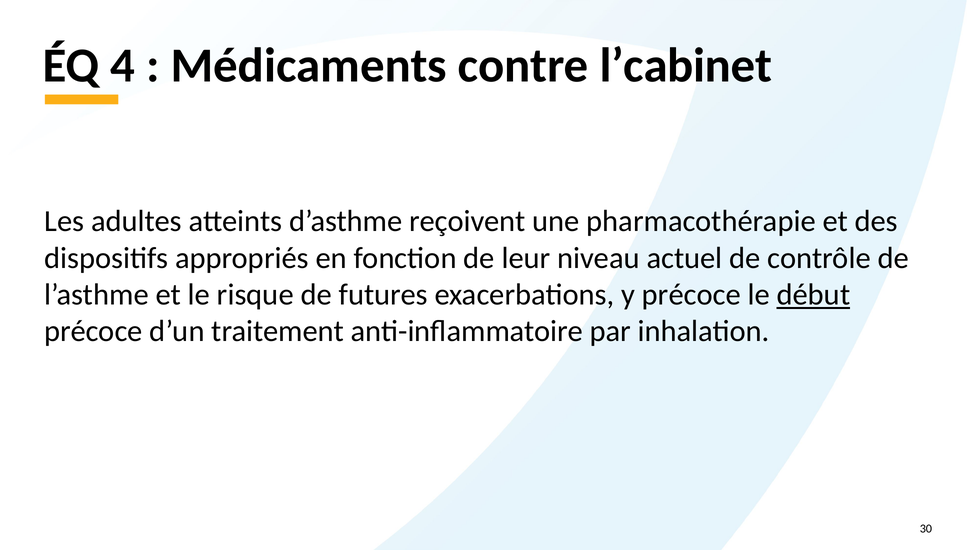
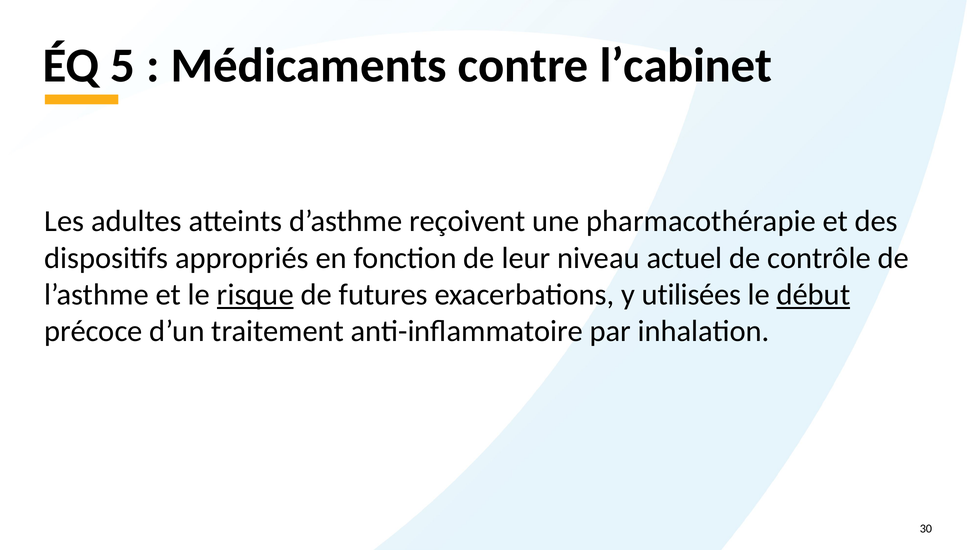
4: 4 -> 5 (123, 66)
risque underline: none -> present (255, 295)
y précoce: précoce -> utilisées (691, 295)
